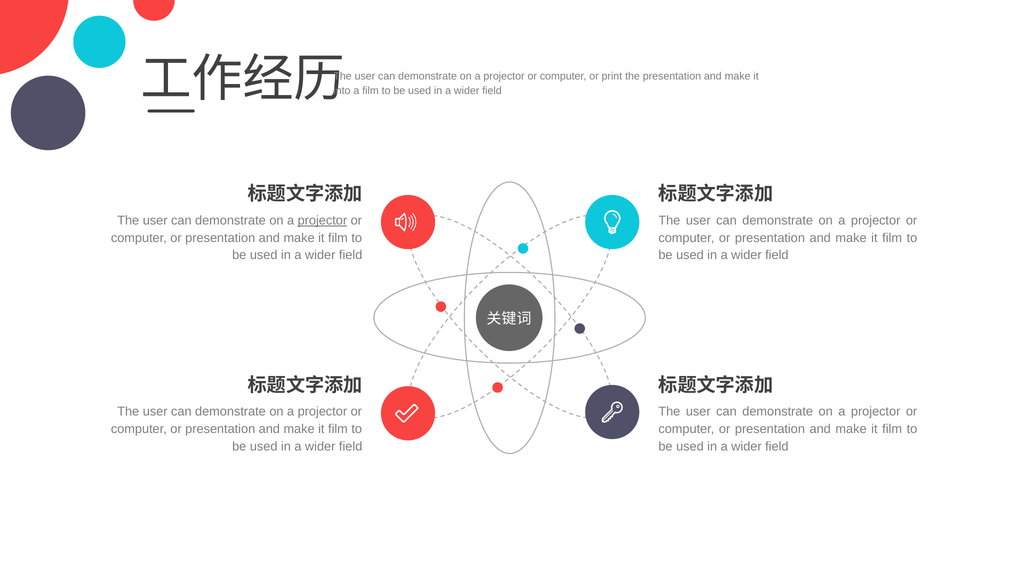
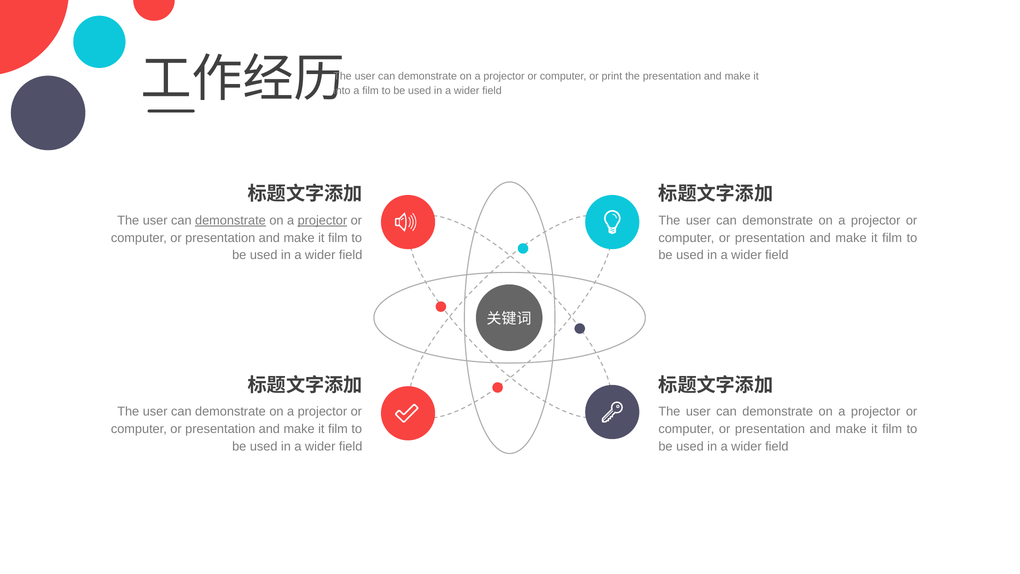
demonstrate underline: none -> present (230, 220)
